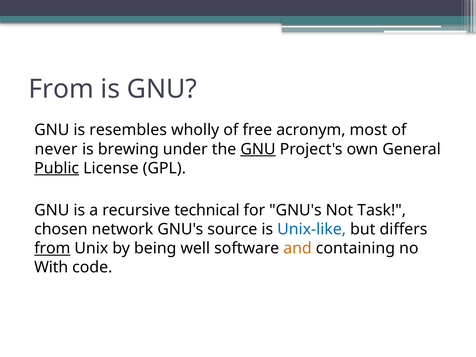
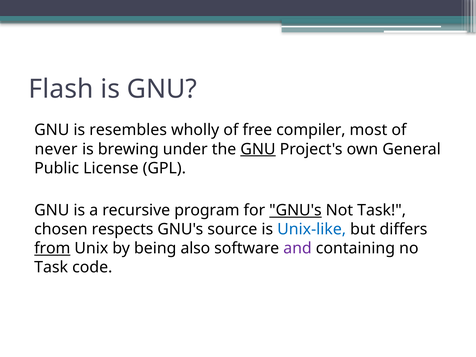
From: From -> Flash (61, 89)
acronym: acronym -> compiler (311, 130)
Public underline: present -> none (57, 168)
technical: technical -> program (207, 210)
GNU's underline: none -> present (295, 210)
network: network -> respects (123, 229)
well: well -> also (195, 248)
and colour: orange -> purple (298, 248)
With: With -> Task (51, 267)
